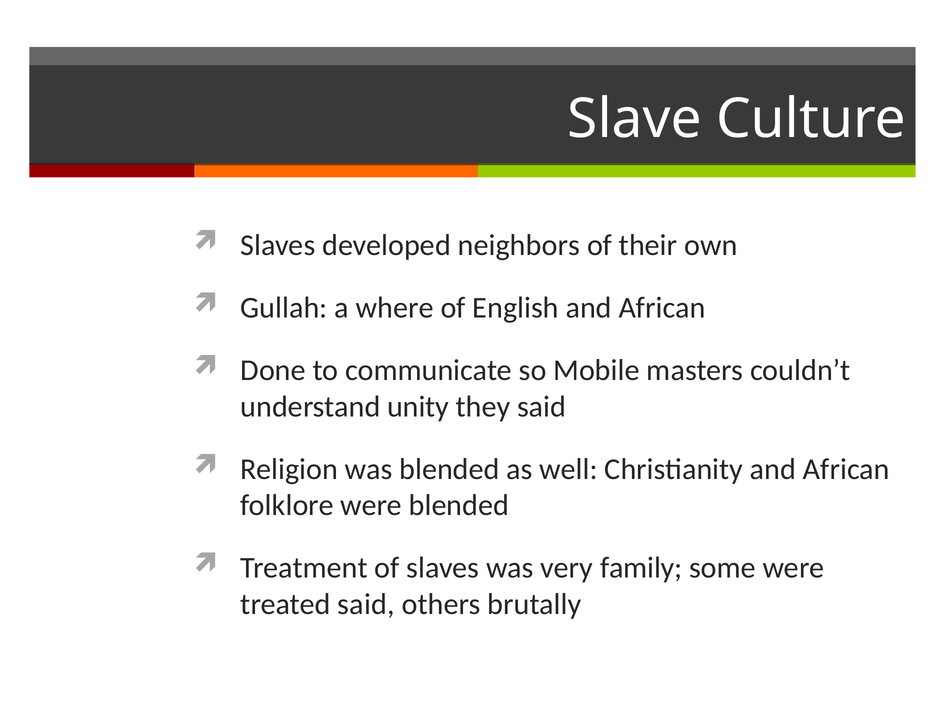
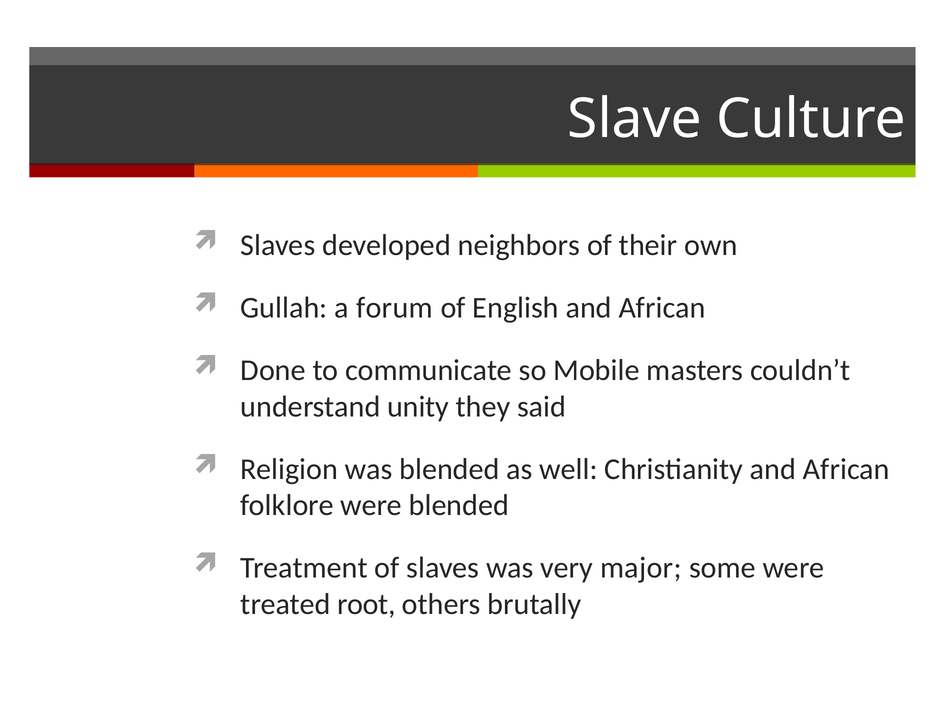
where: where -> forum (395, 308)
family: family -> major (641, 568)
treated said: said -> root (366, 604)
